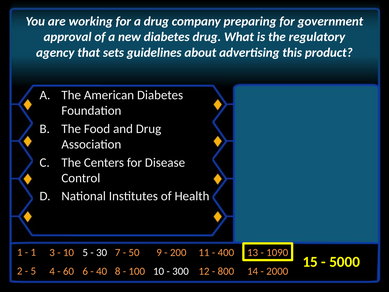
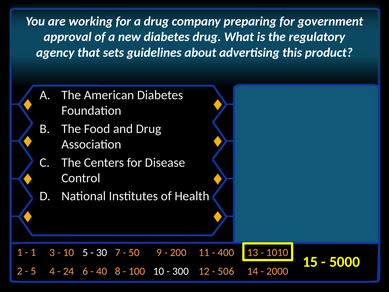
1090: 1090 -> 1010 (277, 252)
60: 60 -> 24 (68, 271)
800: 800 -> 506 (226, 271)
